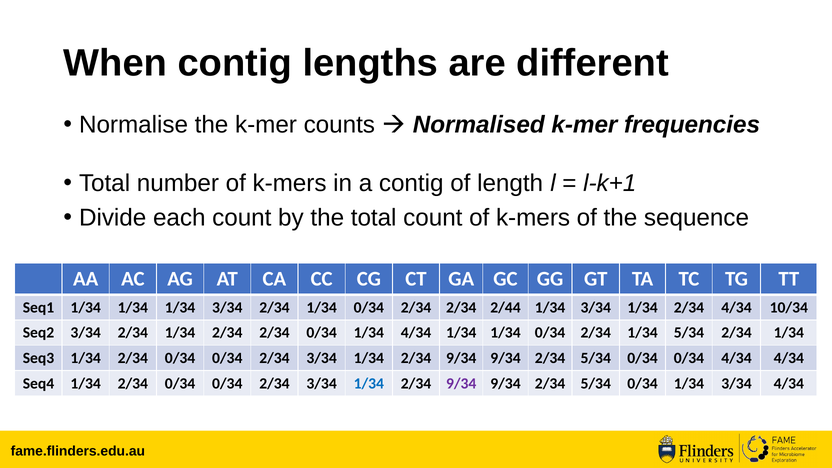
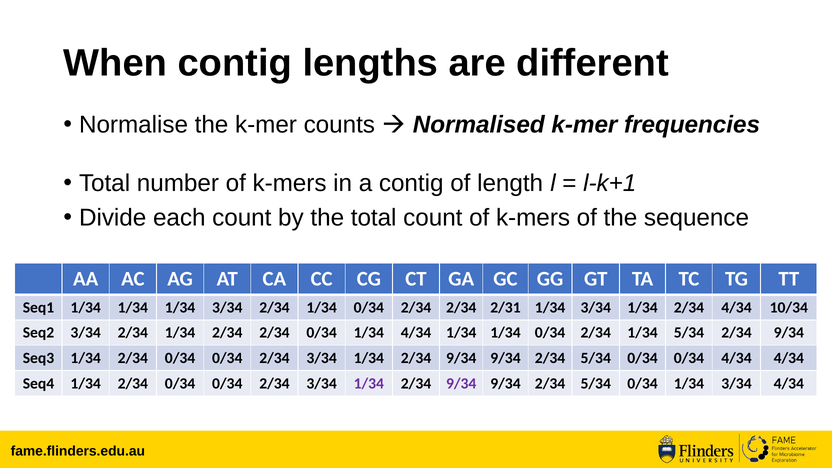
2/44: 2/44 -> 2/31 (505, 308)
5/34 2/34 1/34: 1/34 -> 9/34 (789, 333)
1/34 colour: blue -> purple (369, 383)
